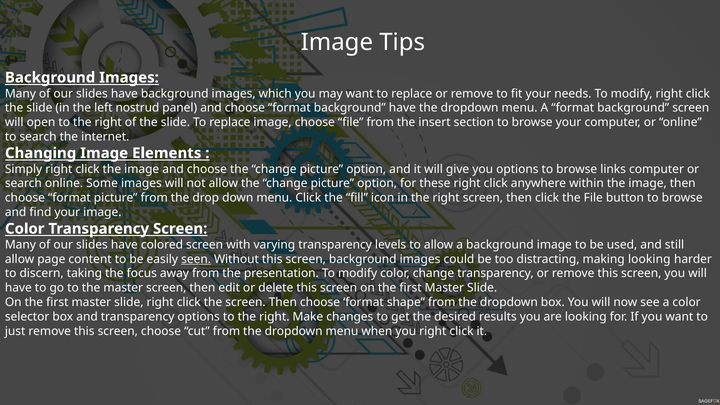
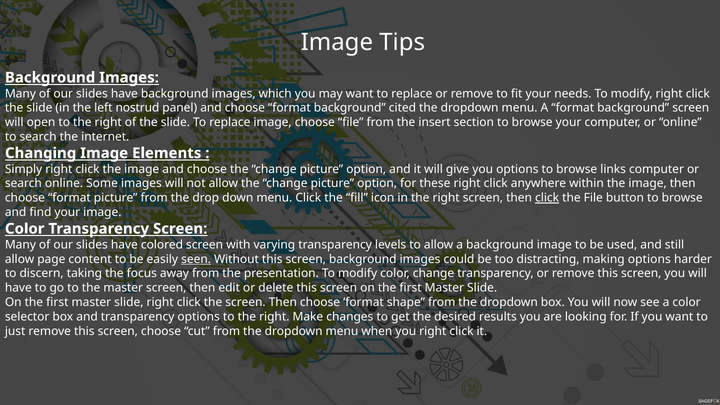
background have: have -> cited (402, 108)
click underline: none -> present (547, 198)
making looking: looking -> options (649, 259)
